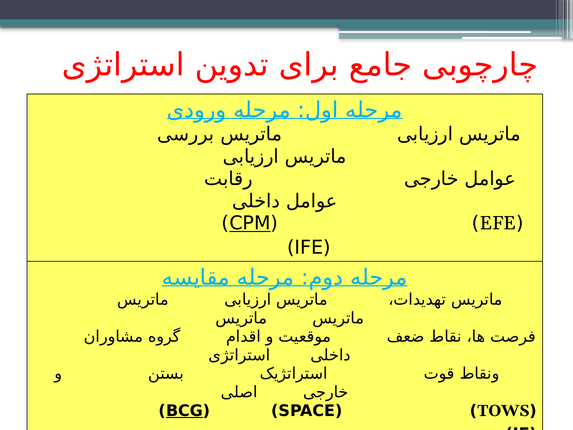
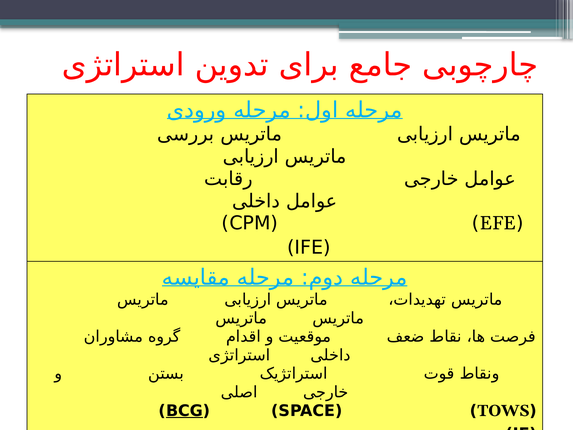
CPM underline: present -> none (250, 223)
